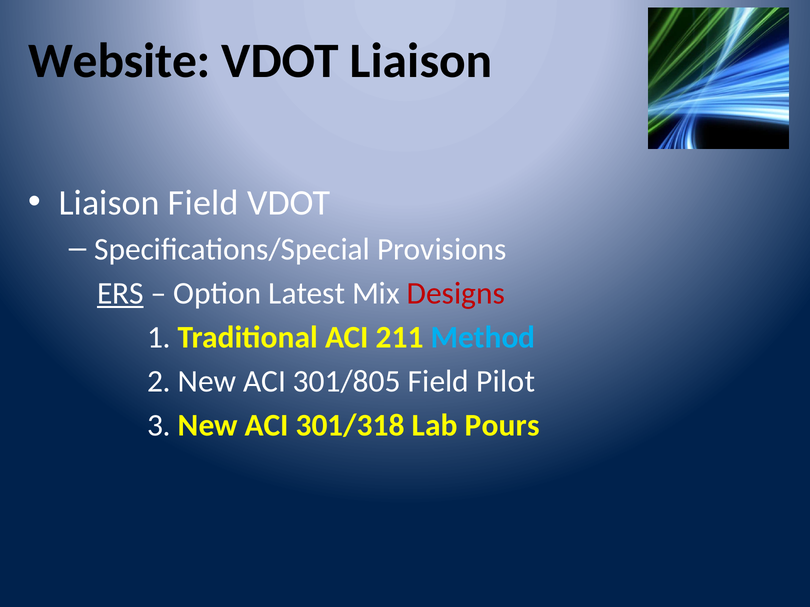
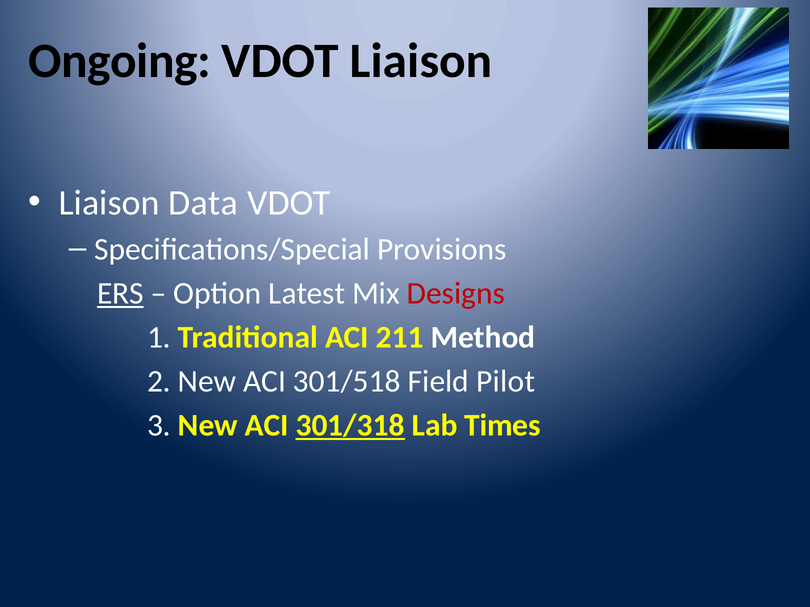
Website: Website -> Ongoing (120, 61)
Liaison Field: Field -> Data (203, 203)
Method colour: light blue -> white (483, 338)
301/805: 301/805 -> 301/518 (347, 382)
301/318 underline: none -> present (350, 426)
Pours: Pours -> Times (503, 426)
